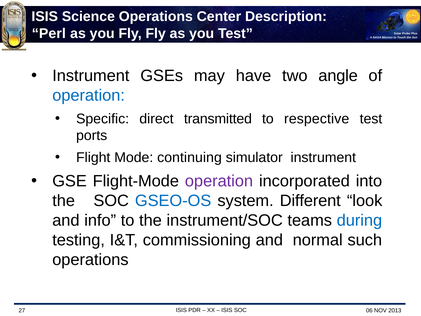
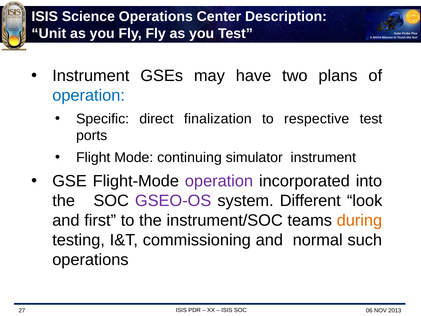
Perl: Perl -> Unit (49, 33)
angle: angle -> plans (338, 76)
transmitted: transmitted -> finalization (218, 119)
GSEO-OS colour: blue -> purple (173, 201)
info: info -> first (100, 220)
during colour: blue -> orange (359, 220)
